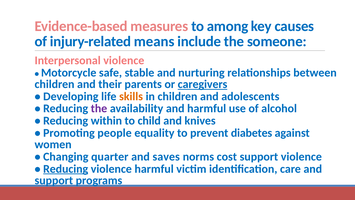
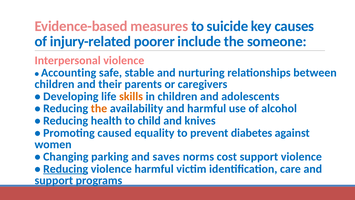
among: among -> suicide (228, 26)
means: means -> poorer (154, 41)
Motorcycle: Motorcycle -> Accounting (69, 73)
caregivers underline: present -> none (203, 84)
the colour: purple -> orange (99, 108)
within: within -> health (106, 121)
people: people -> caused (115, 133)
quarter: quarter -> parking (110, 156)
